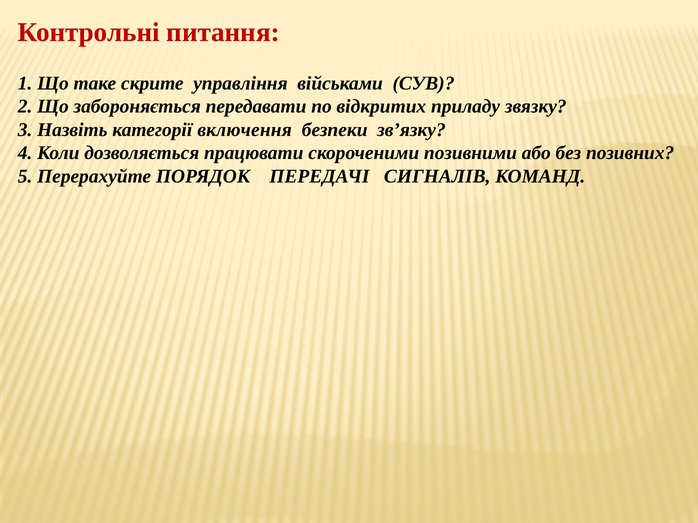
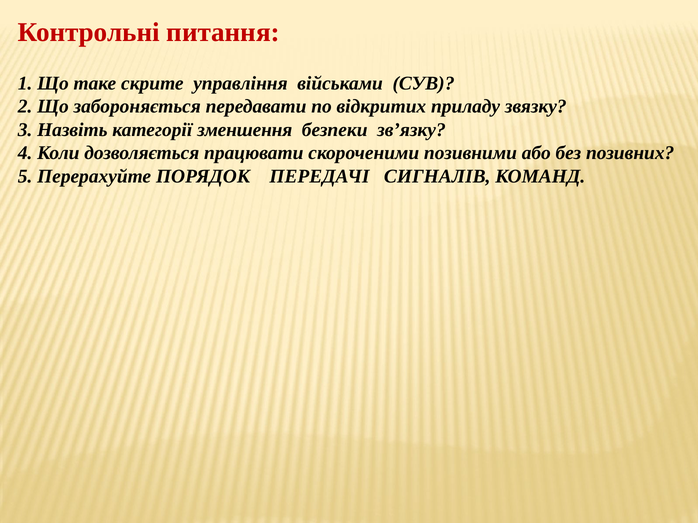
включення: включення -> зменшення (245, 130)
